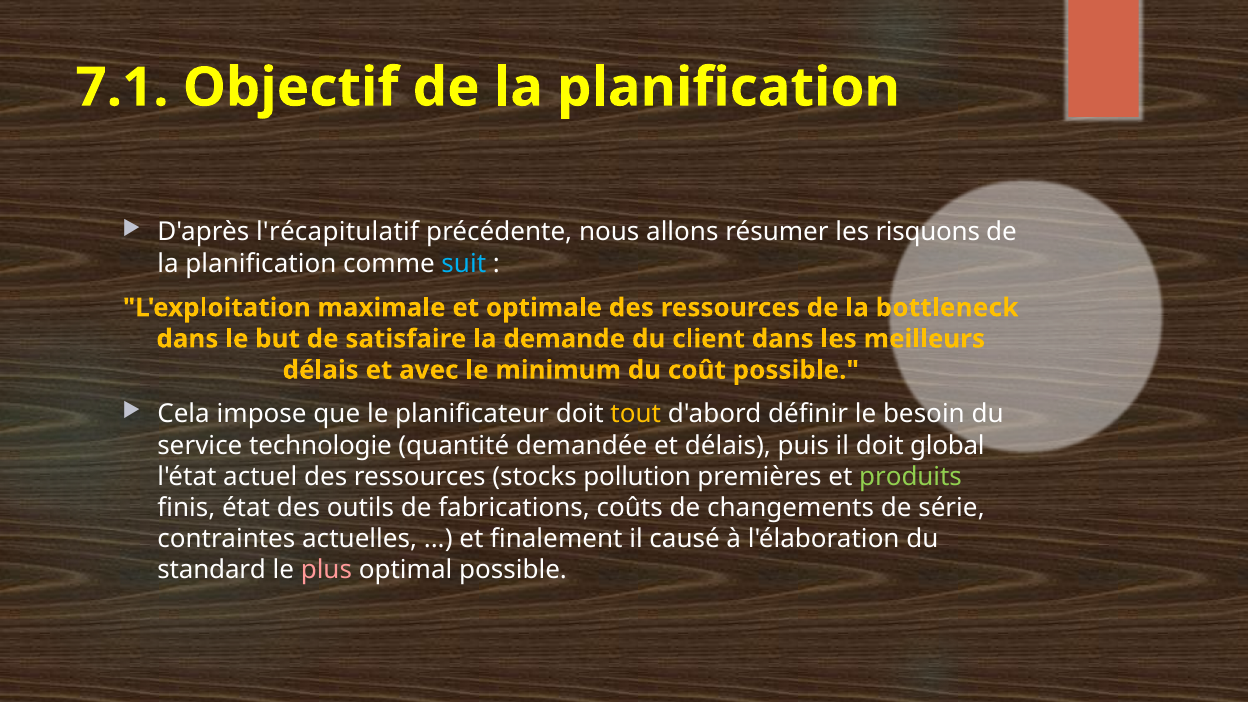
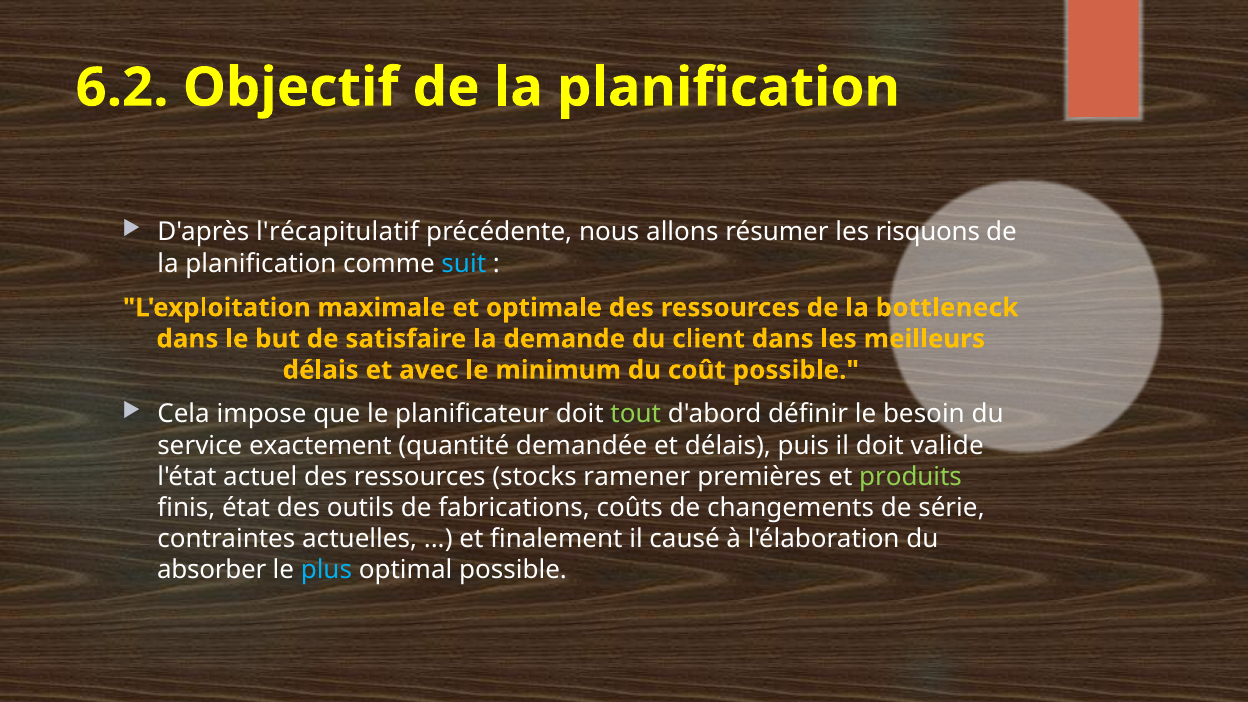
7.1: 7.1 -> 6.2 (122, 88)
tout colour: yellow -> light green (636, 414)
technologie: technologie -> exactement (320, 446)
global: global -> valide (947, 446)
pollution: pollution -> ramener (637, 477)
standard: standard -> absorber (212, 570)
plus colour: pink -> light blue (326, 570)
